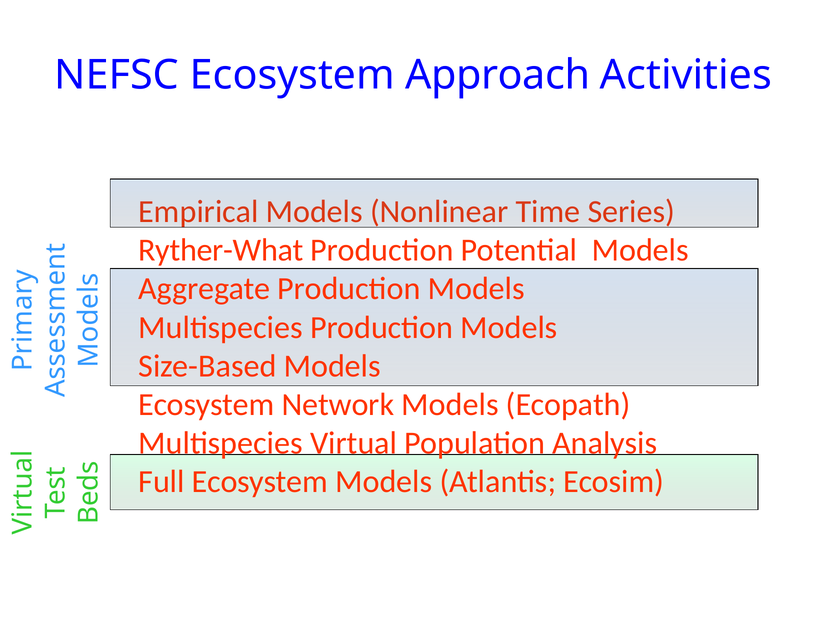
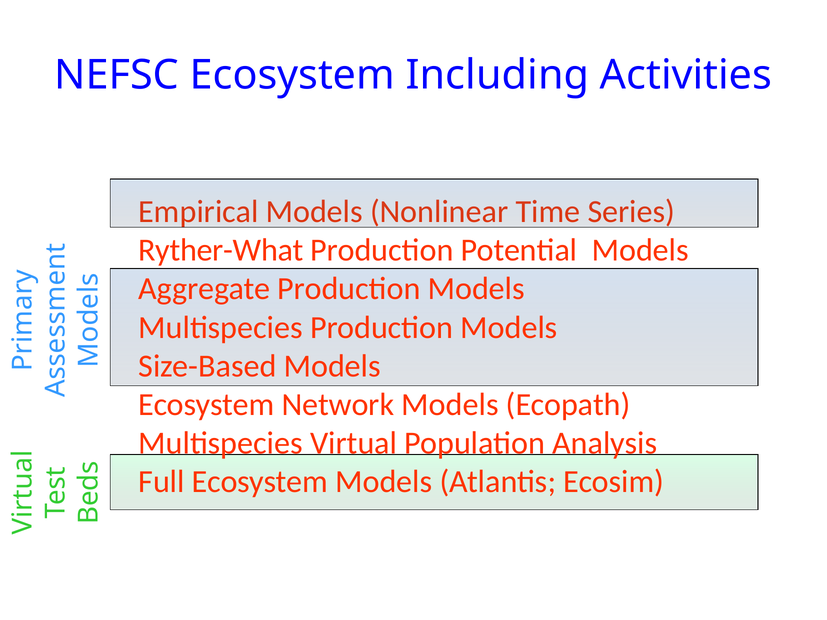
Approach: Approach -> Including (497, 75)
